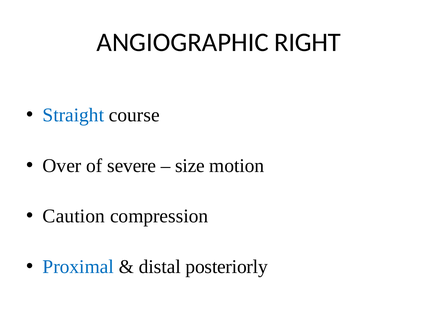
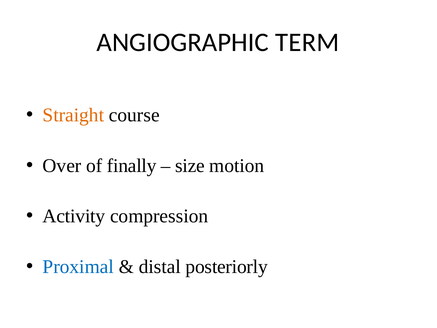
RIGHT: RIGHT -> TERM (307, 42)
Straight colour: blue -> orange (73, 115)
severe: severe -> finally (132, 165)
Caution: Caution -> Activity (74, 216)
